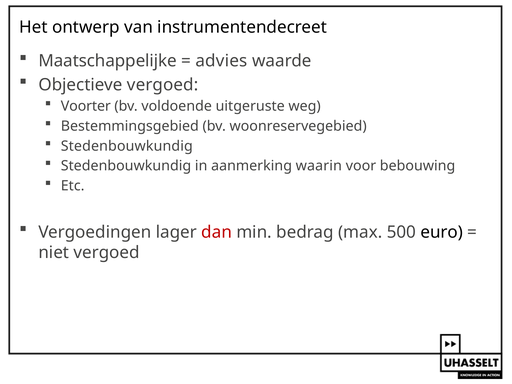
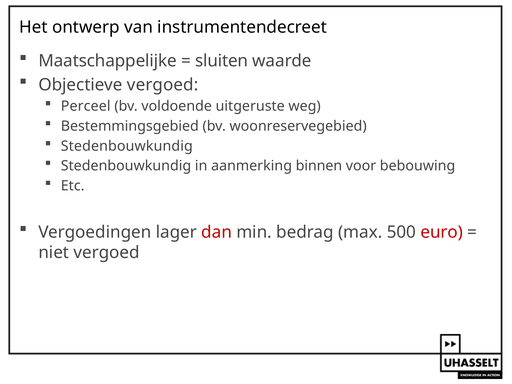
advies: advies -> sluiten (222, 61)
Voorter: Voorter -> Perceel (86, 106)
waarin: waarin -> binnen (319, 166)
euro colour: black -> red (442, 232)
